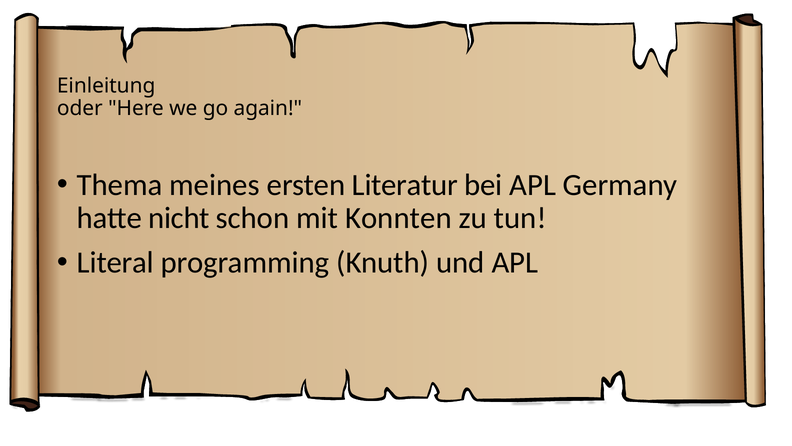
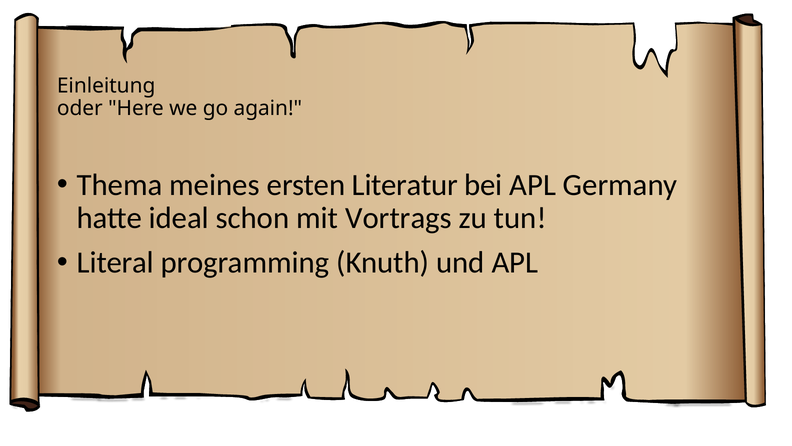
nicht: nicht -> ideal (179, 218)
Konnten: Konnten -> Vortrags (399, 218)
